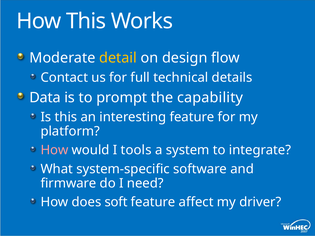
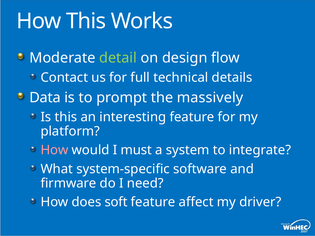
detail colour: yellow -> light green (118, 58)
capability: capability -> massively (210, 98)
tools: tools -> must (136, 150)
